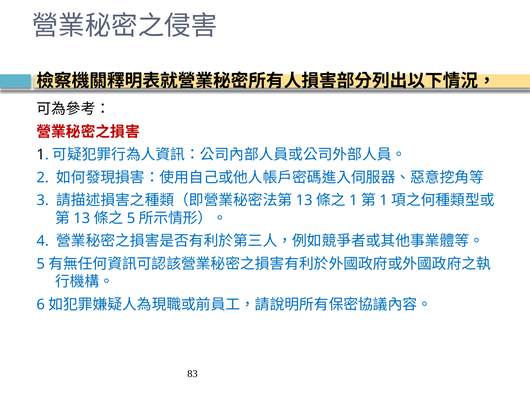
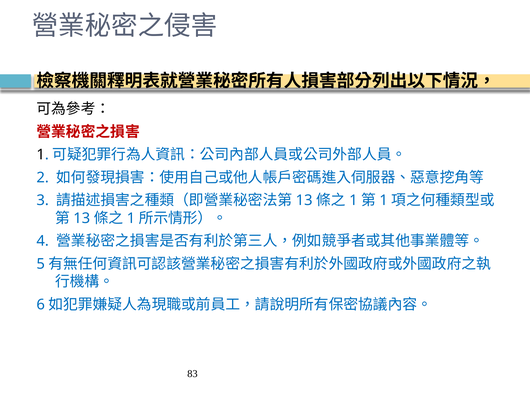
5: 5 -> 1 (131, 218)
